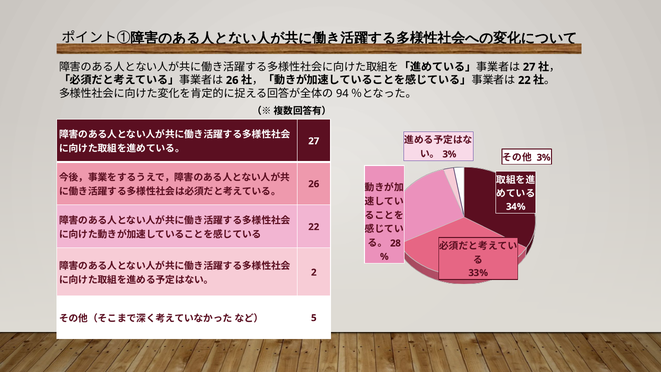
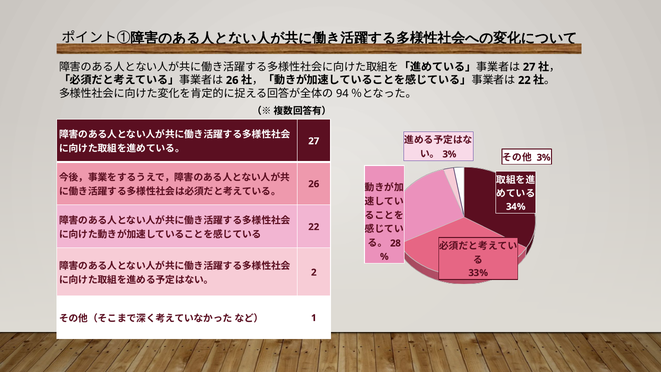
5: 5 -> 1 (314, 318)
